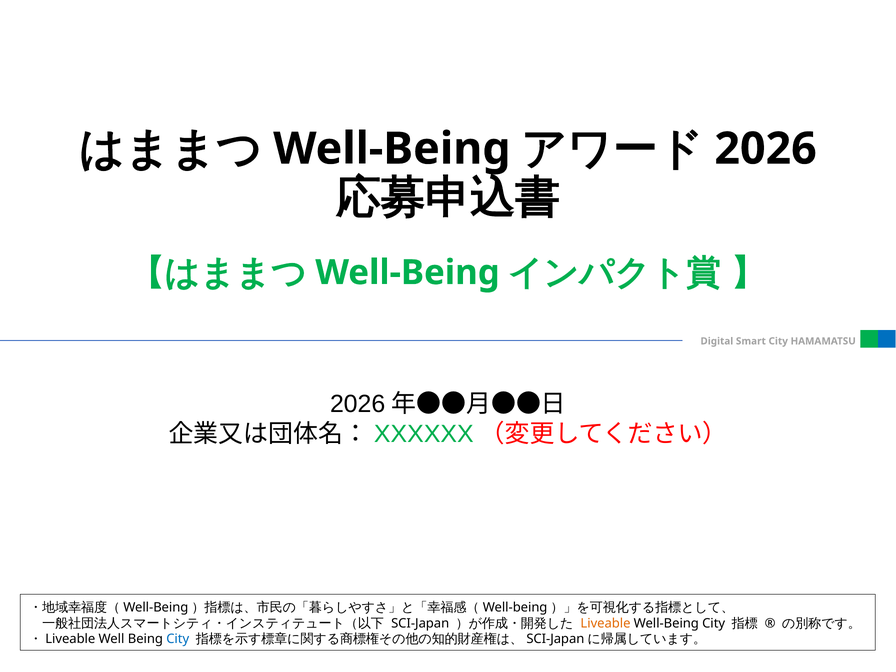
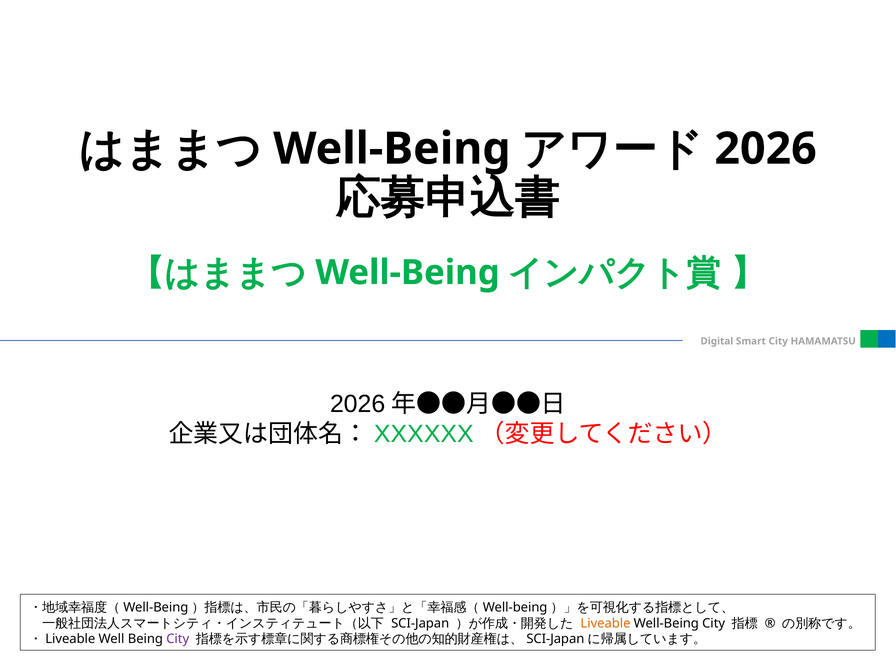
City colour: blue -> purple (178, 639)
